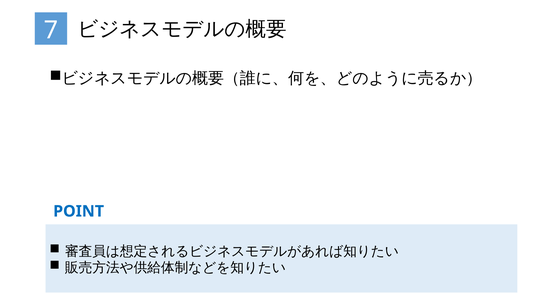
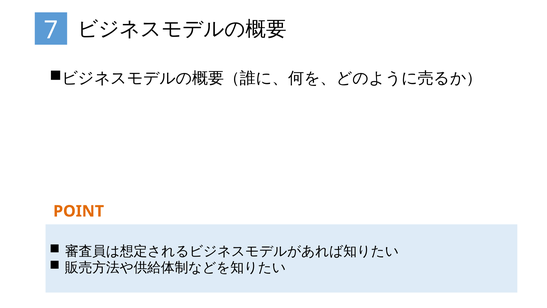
POINT colour: blue -> orange (79, 211)
